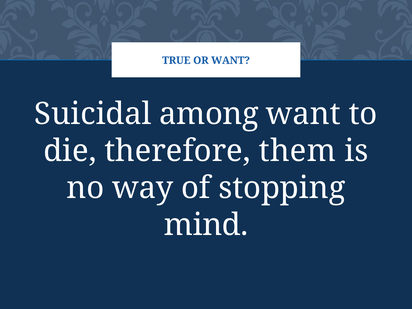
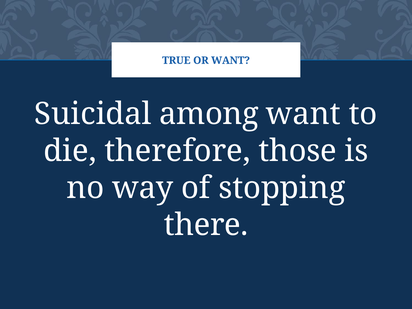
them: them -> those (298, 151)
mind: mind -> there (206, 225)
